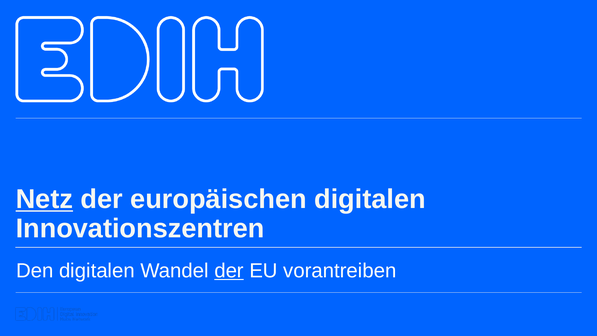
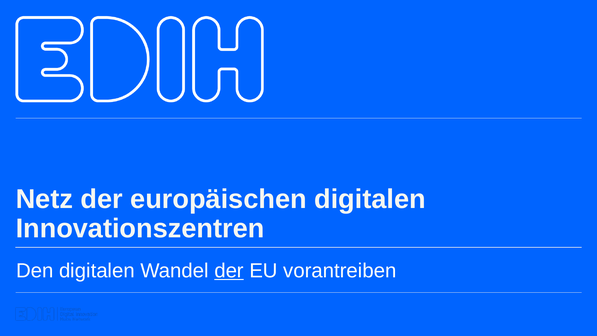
Netz underline: present -> none (44, 199)
